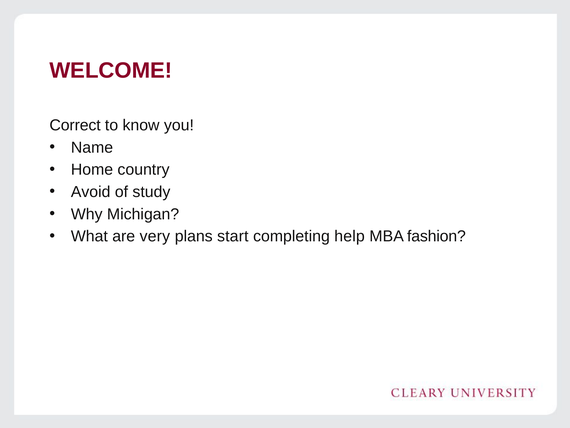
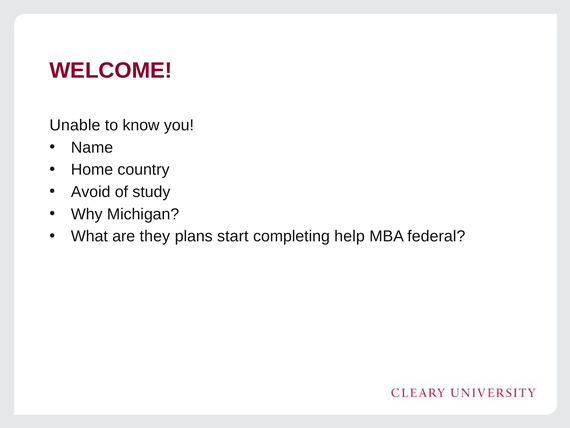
Correct: Correct -> Unable (75, 125)
very: very -> they (155, 236)
fashion: fashion -> federal (436, 236)
